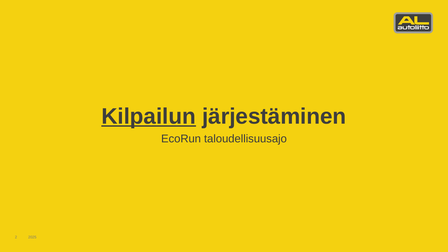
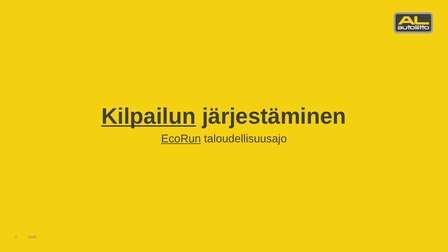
EcoRun underline: none -> present (181, 139)
